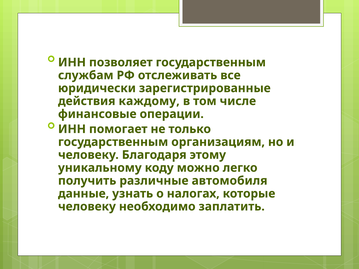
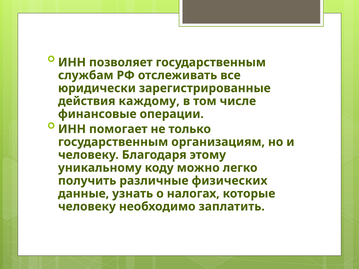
автомобиля: автомобиля -> физических (230, 181)
